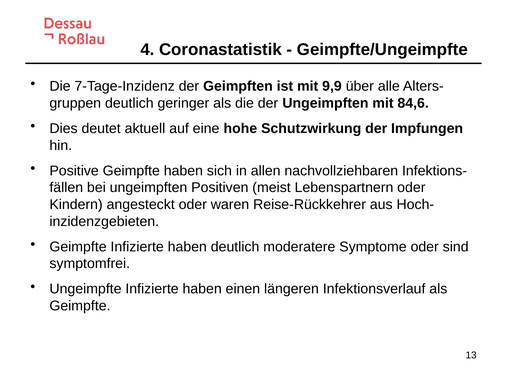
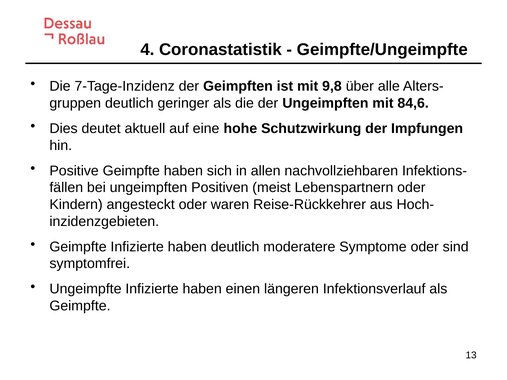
9,9: 9,9 -> 9,8 (332, 86)
